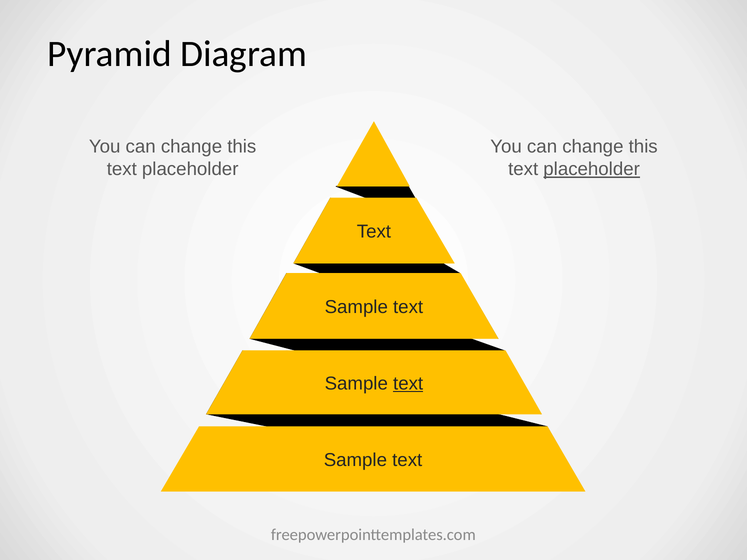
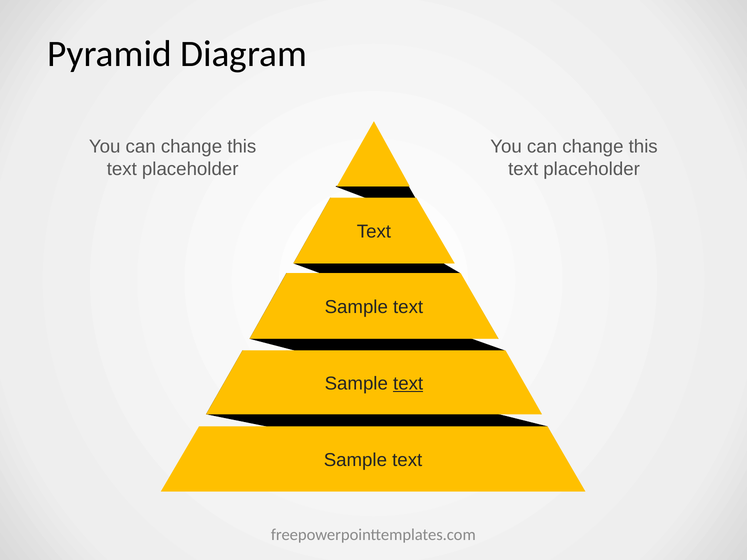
placeholder underline: present -> none (592, 169)
